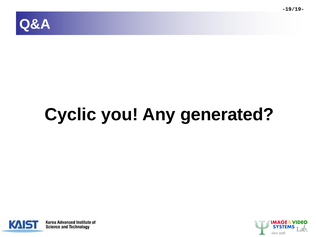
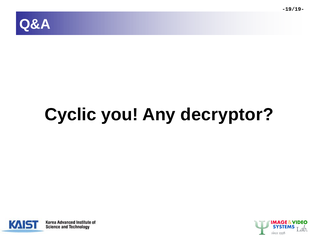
generated: generated -> decryptor (227, 115)
